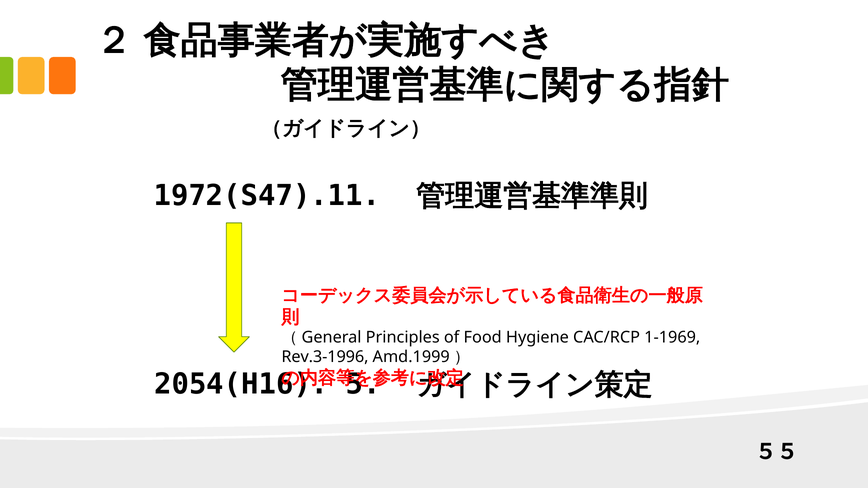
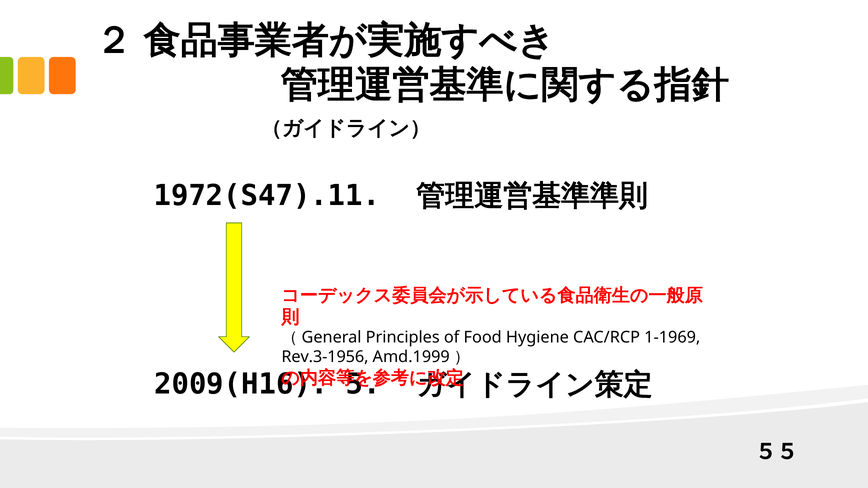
Rev.3-1996: Rev.3-1996 -> Rev.3-1956 (325, 357)
2054(H16: 2054(H16 -> 2009(H16 (241, 385)
